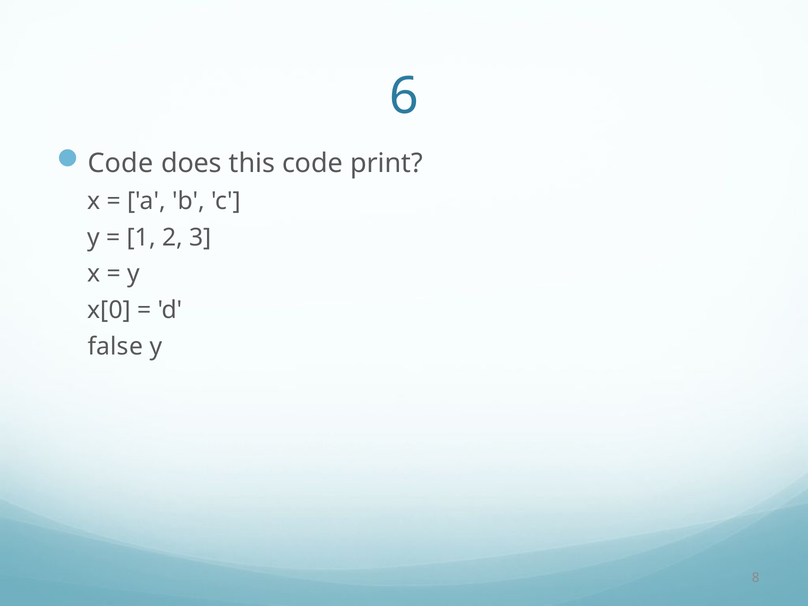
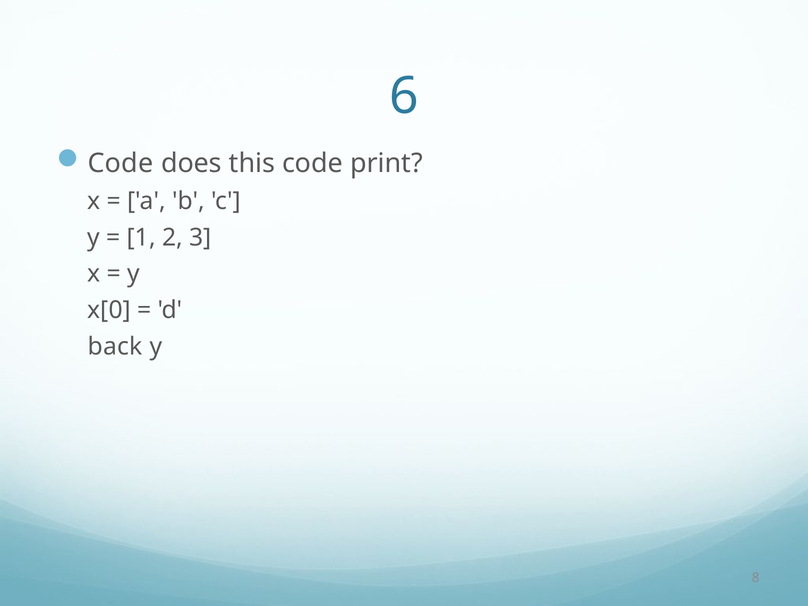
false: false -> back (115, 346)
